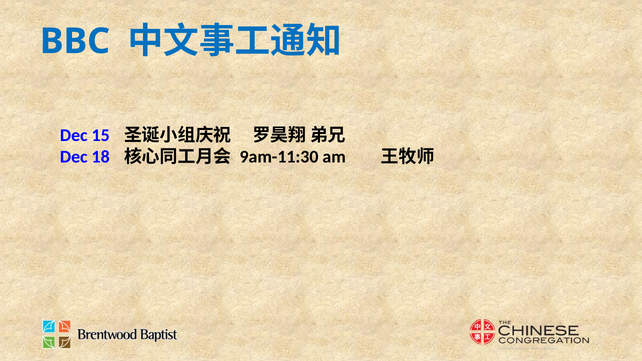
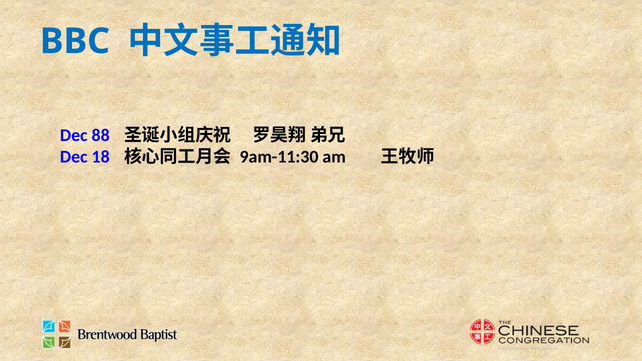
15: 15 -> 88 (101, 136)
